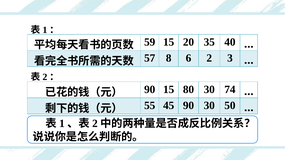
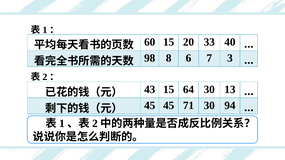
59: 59 -> 60 (150, 42)
35: 35 -> 33 (209, 42)
57: 57 -> 98 (150, 58)
6 2: 2 -> 7 (209, 58)
90: 90 -> 43 (150, 90)
80: 80 -> 64 (188, 90)
74: 74 -> 13 (230, 90)
55: 55 -> 45 (150, 106)
45 90: 90 -> 71 (188, 106)
50: 50 -> 94 (230, 106)
